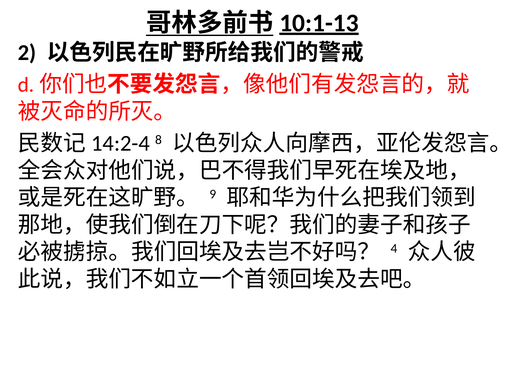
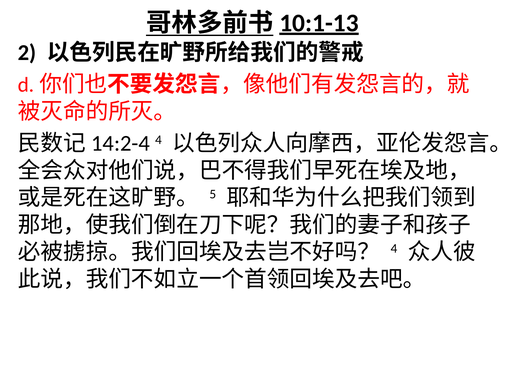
8: 8 -> 4 (158, 140)
9: 9 -> 5 (213, 194)
